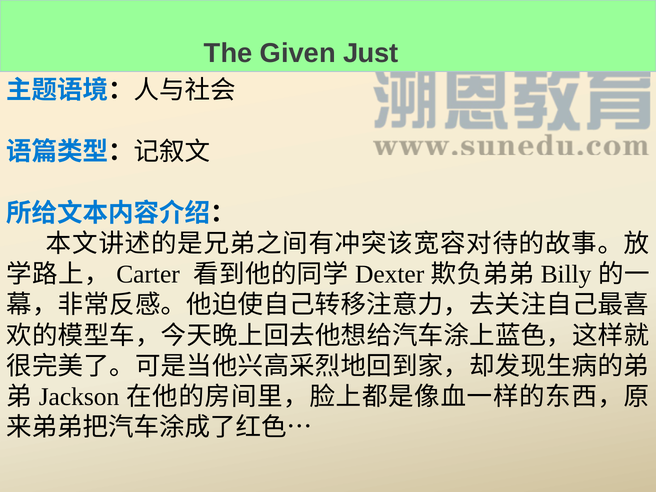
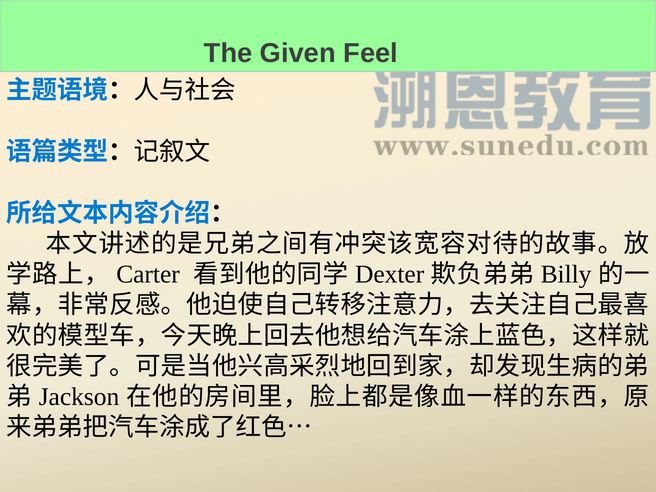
Just: Just -> Feel (371, 53)
